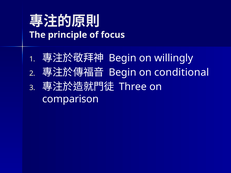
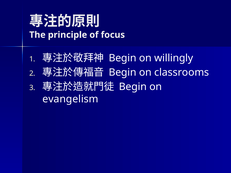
conditional: conditional -> classrooms (182, 72)
Three: Three -> Begin (133, 87)
comparison: comparison -> evangelism (70, 99)
